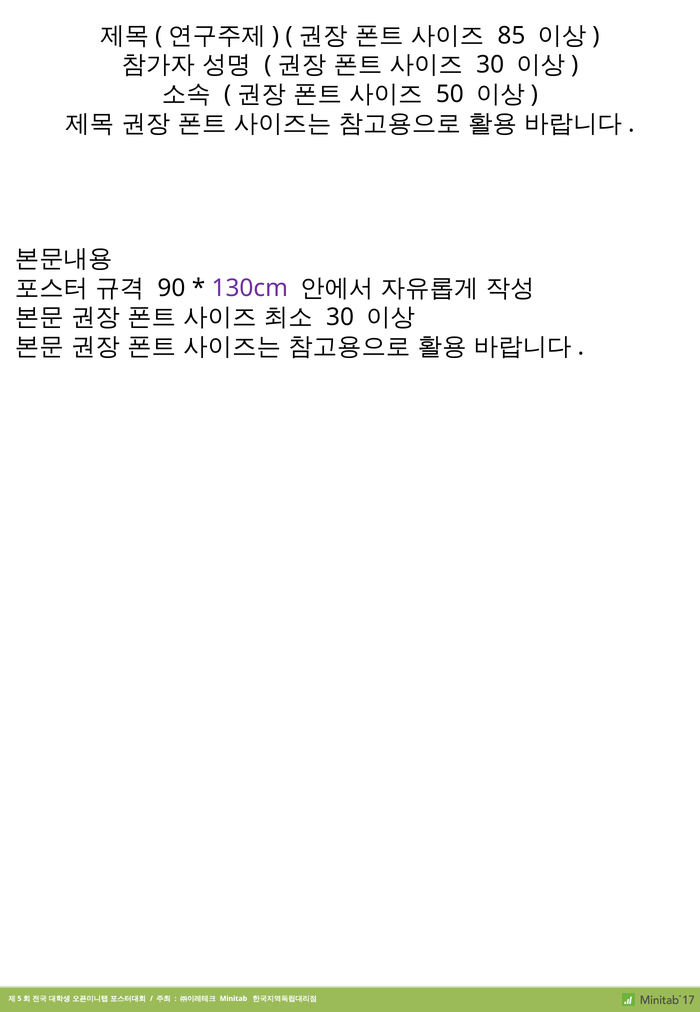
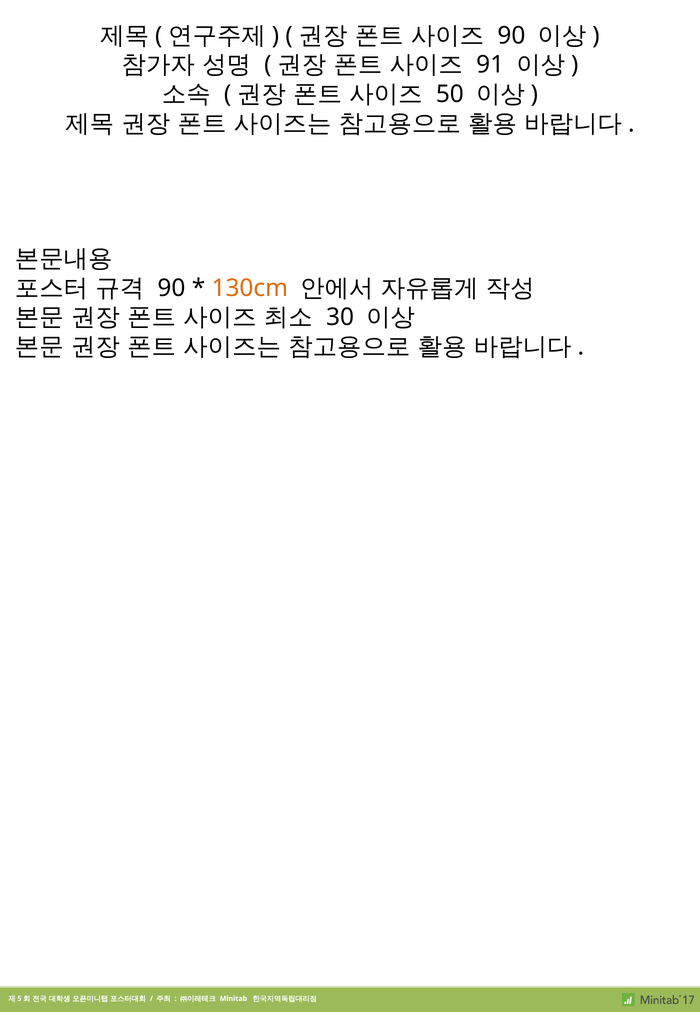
85: 85 -> 90 (511, 36)
30: 30 -> 91 (490, 65)
130cm colour: purple -> orange (250, 288)
